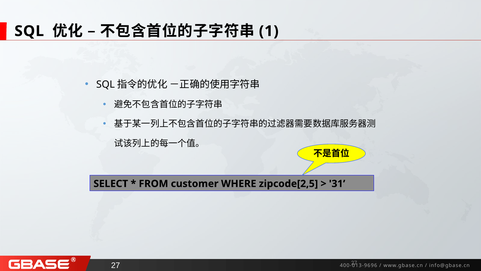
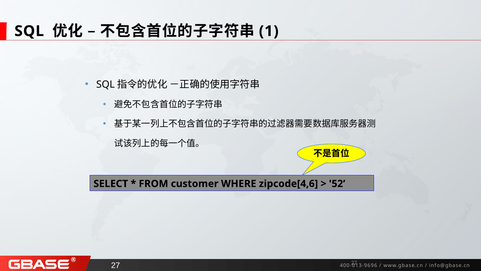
zipcode[2,5: zipcode[2,5 -> zipcode[4,6 (288, 183)
31: 31 -> 52 (337, 183)
